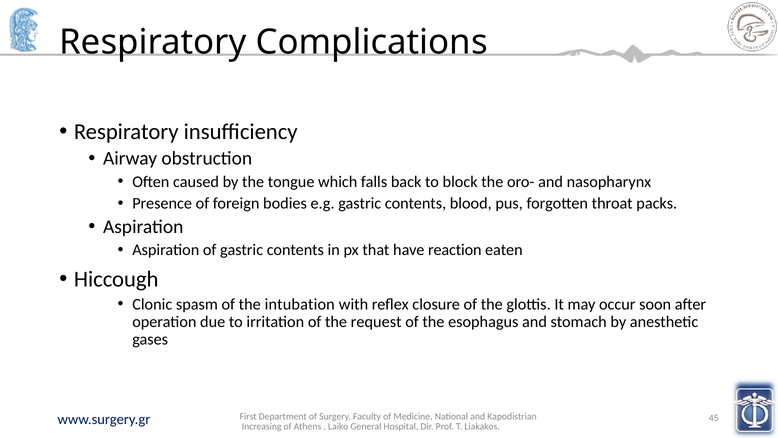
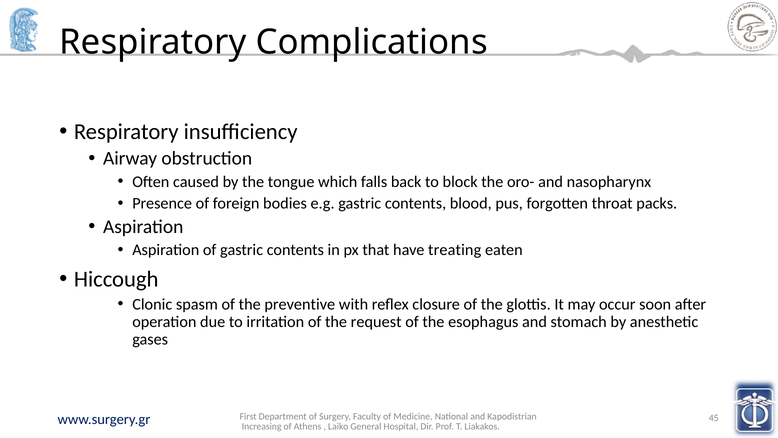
reaction: reaction -> treating (455, 250)
intubation: intubation -> preventive (300, 304)
